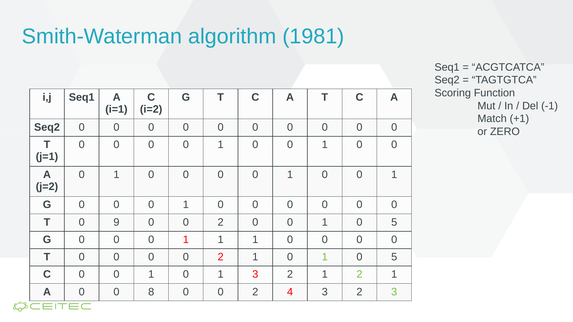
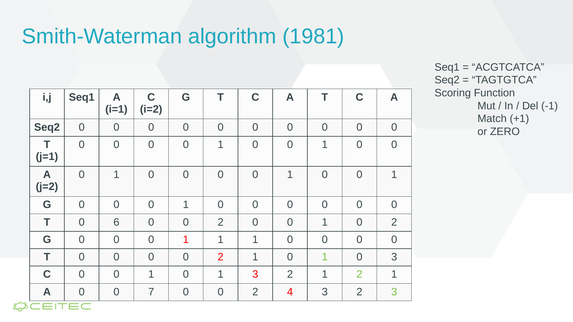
9: 9 -> 6 (116, 222)
5: 5 -> 2 (394, 222)
5: 5 -> 3 (394, 257)
8: 8 -> 7 (151, 292)
